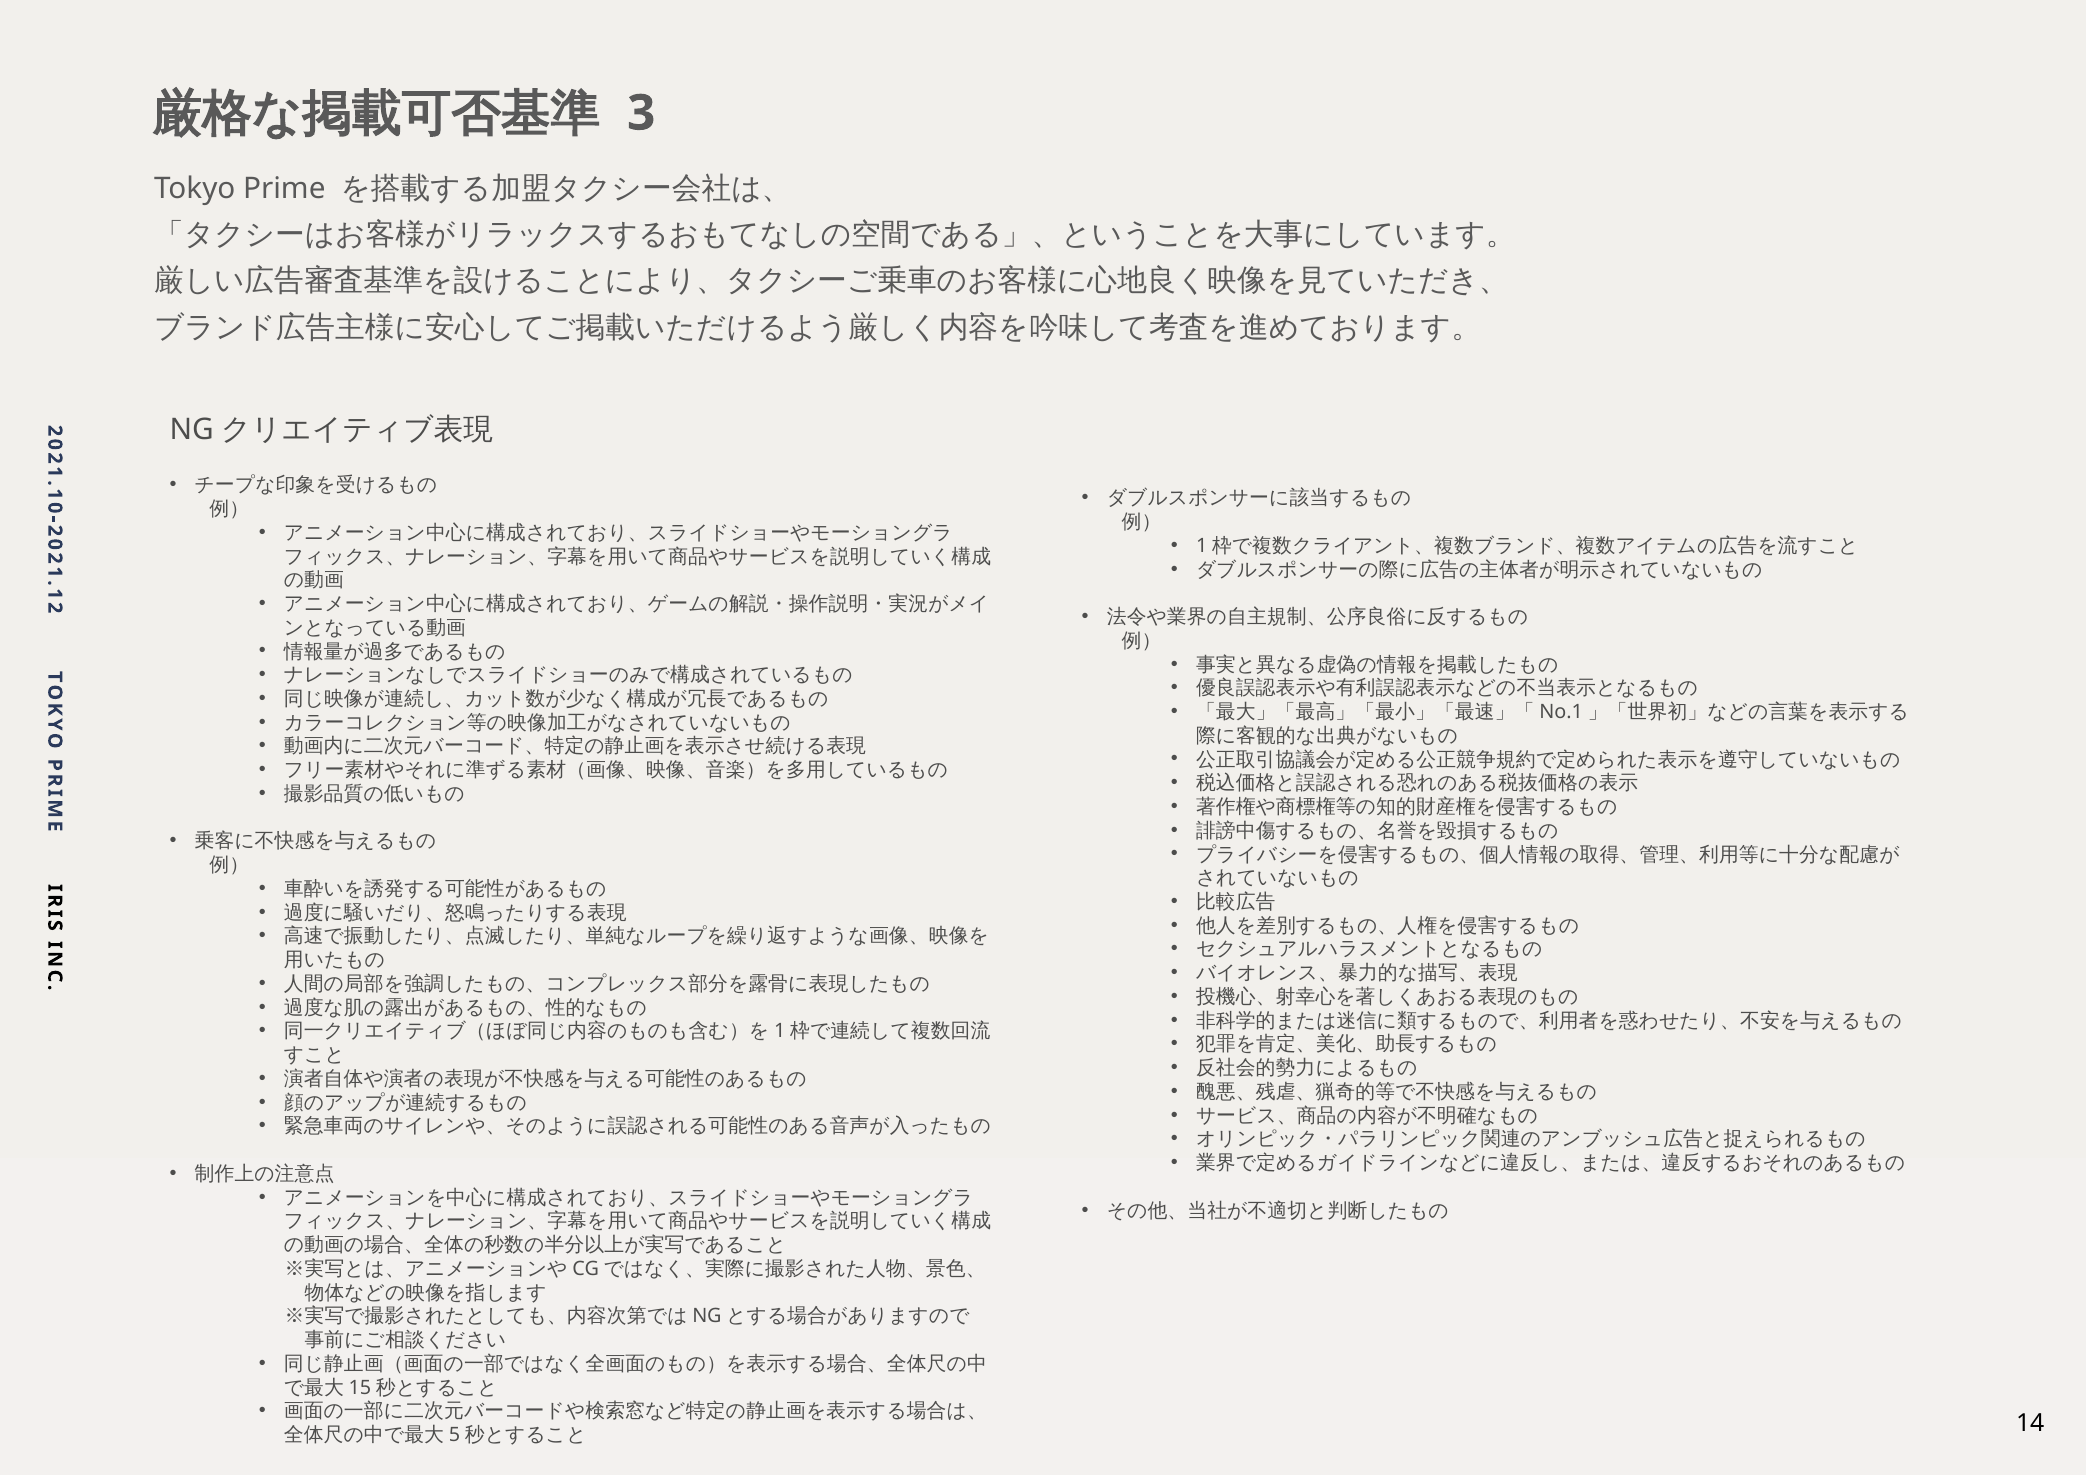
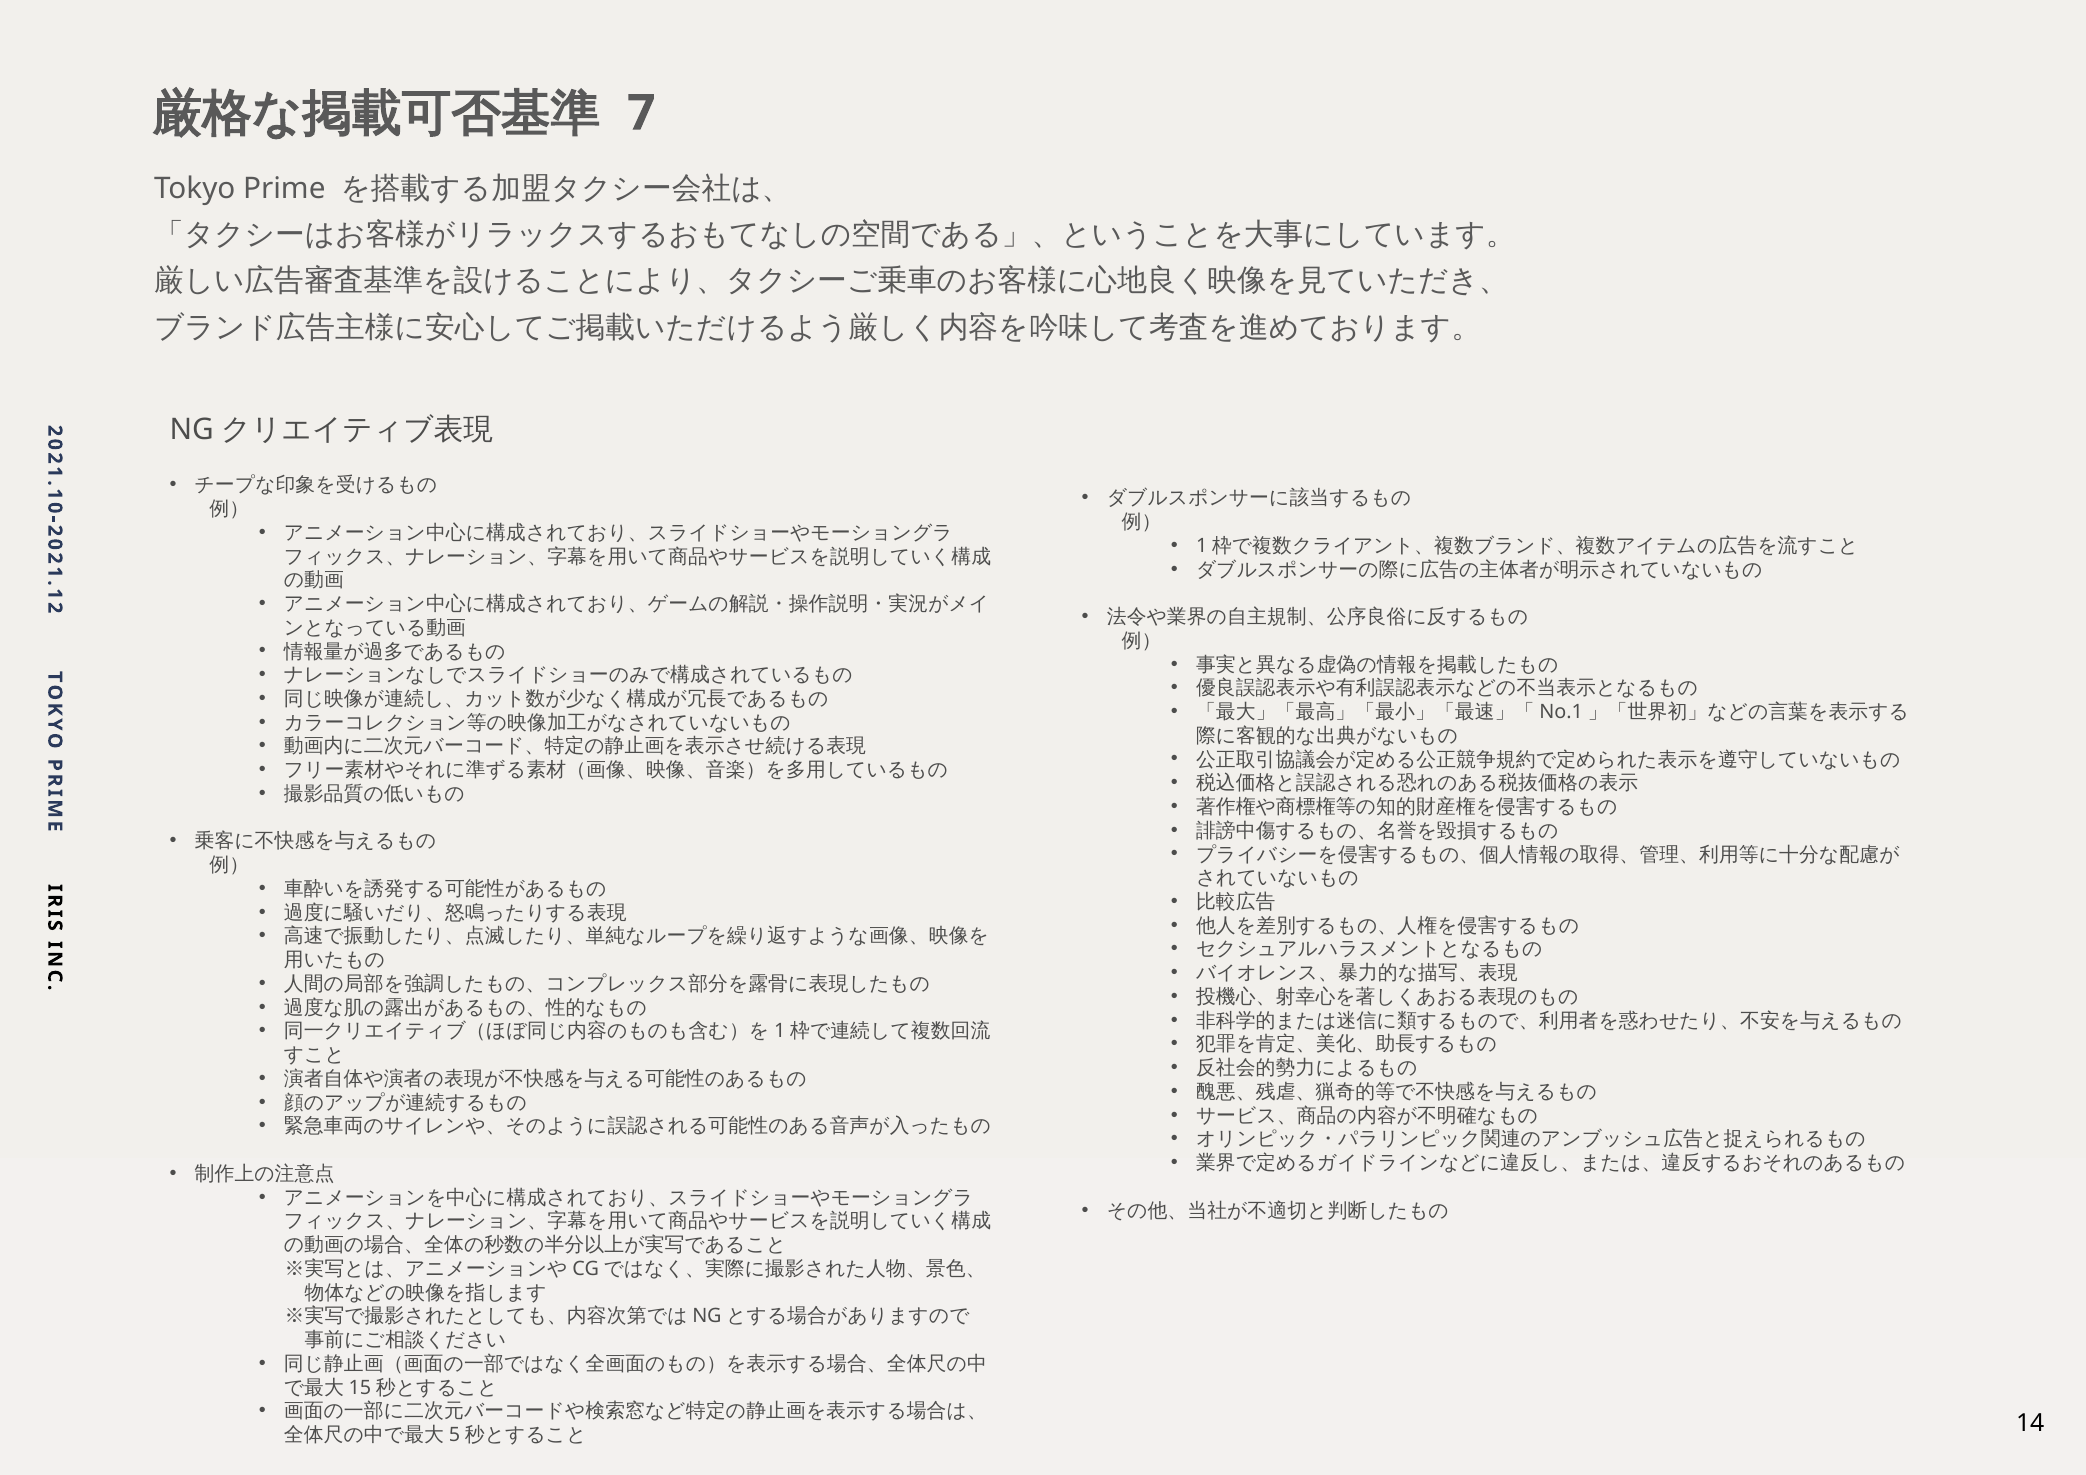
3: 3 -> 7 (641, 113)
